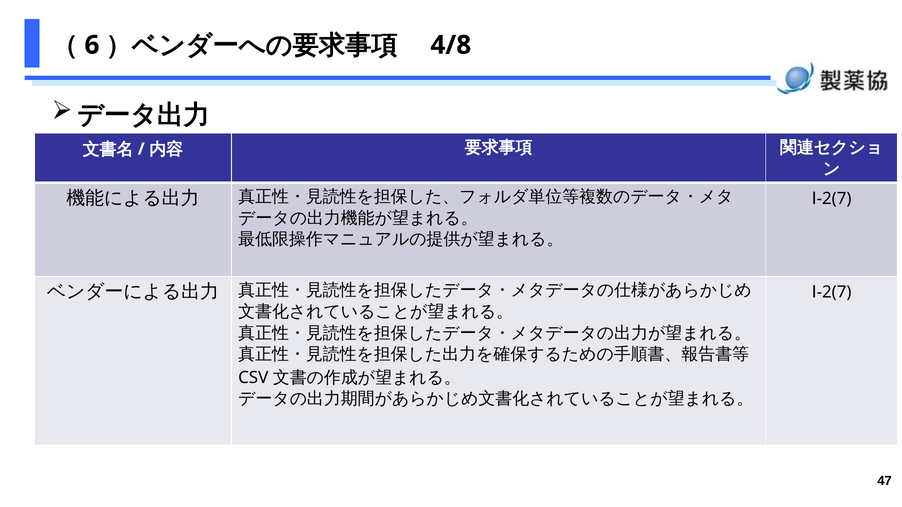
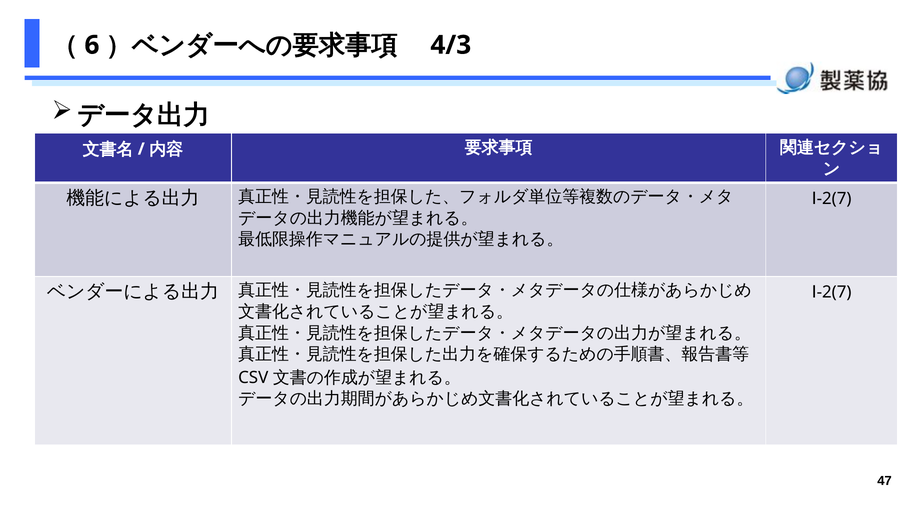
4/8: 4/8 -> 4/3 (451, 45)
